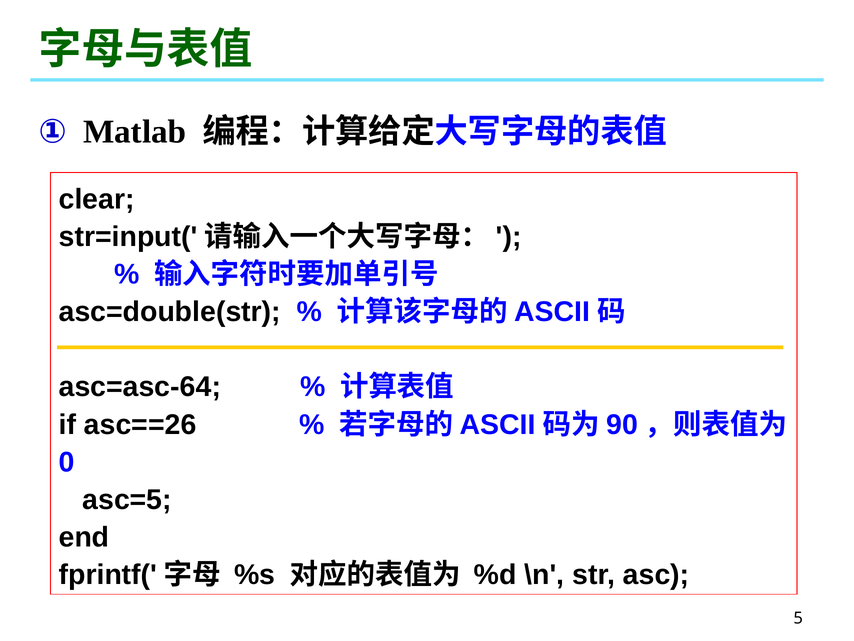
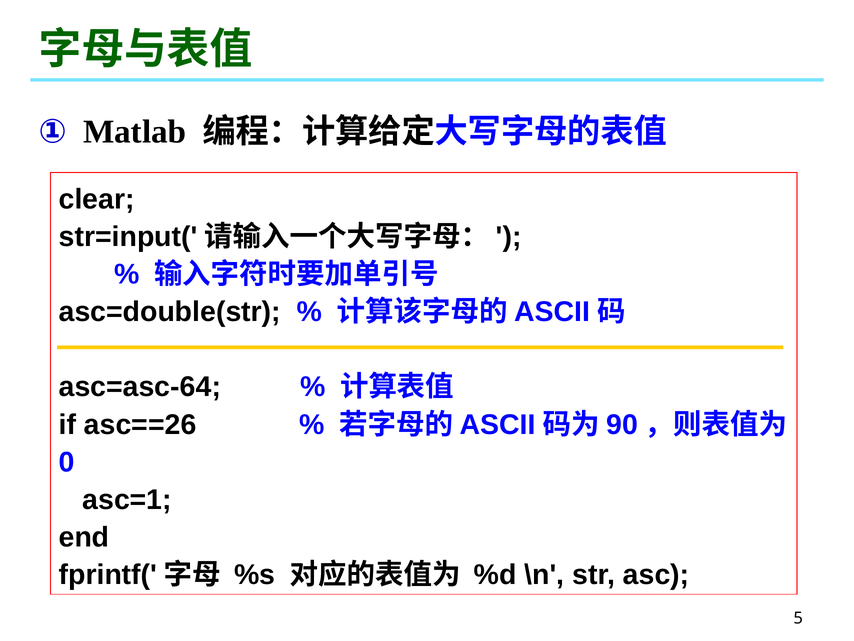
asc=5: asc=5 -> asc=1 (127, 499)
